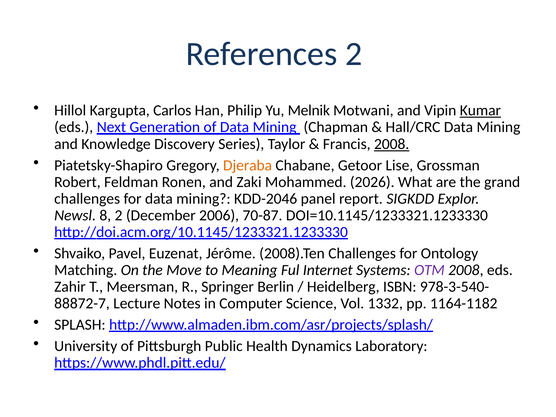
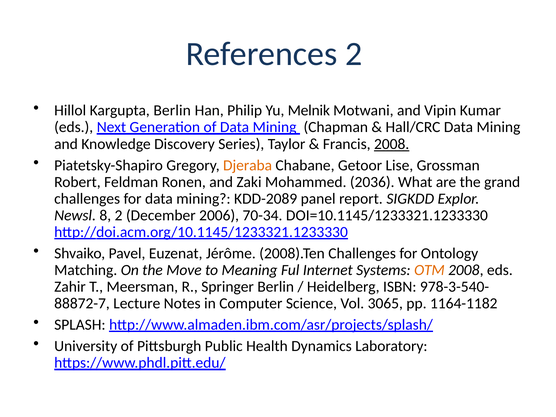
Kargupta Carlos: Carlos -> Berlin (172, 110)
Kumar underline: present -> none (480, 110)
2026: 2026 -> 2036 (372, 182)
KDD-2046: KDD-2046 -> KDD-2089 (266, 199)
70-87: 70-87 -> 70-34 (262, 215)
OTM colour: purple -> orange (429, 270)
1332: 1332 -> 3065 (385, 304)
